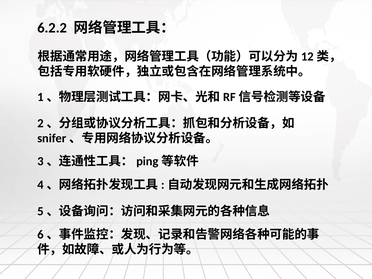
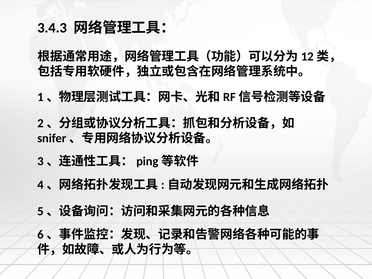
6.2.2: 6.2.2 -> 3.4.3 (52, 28)
